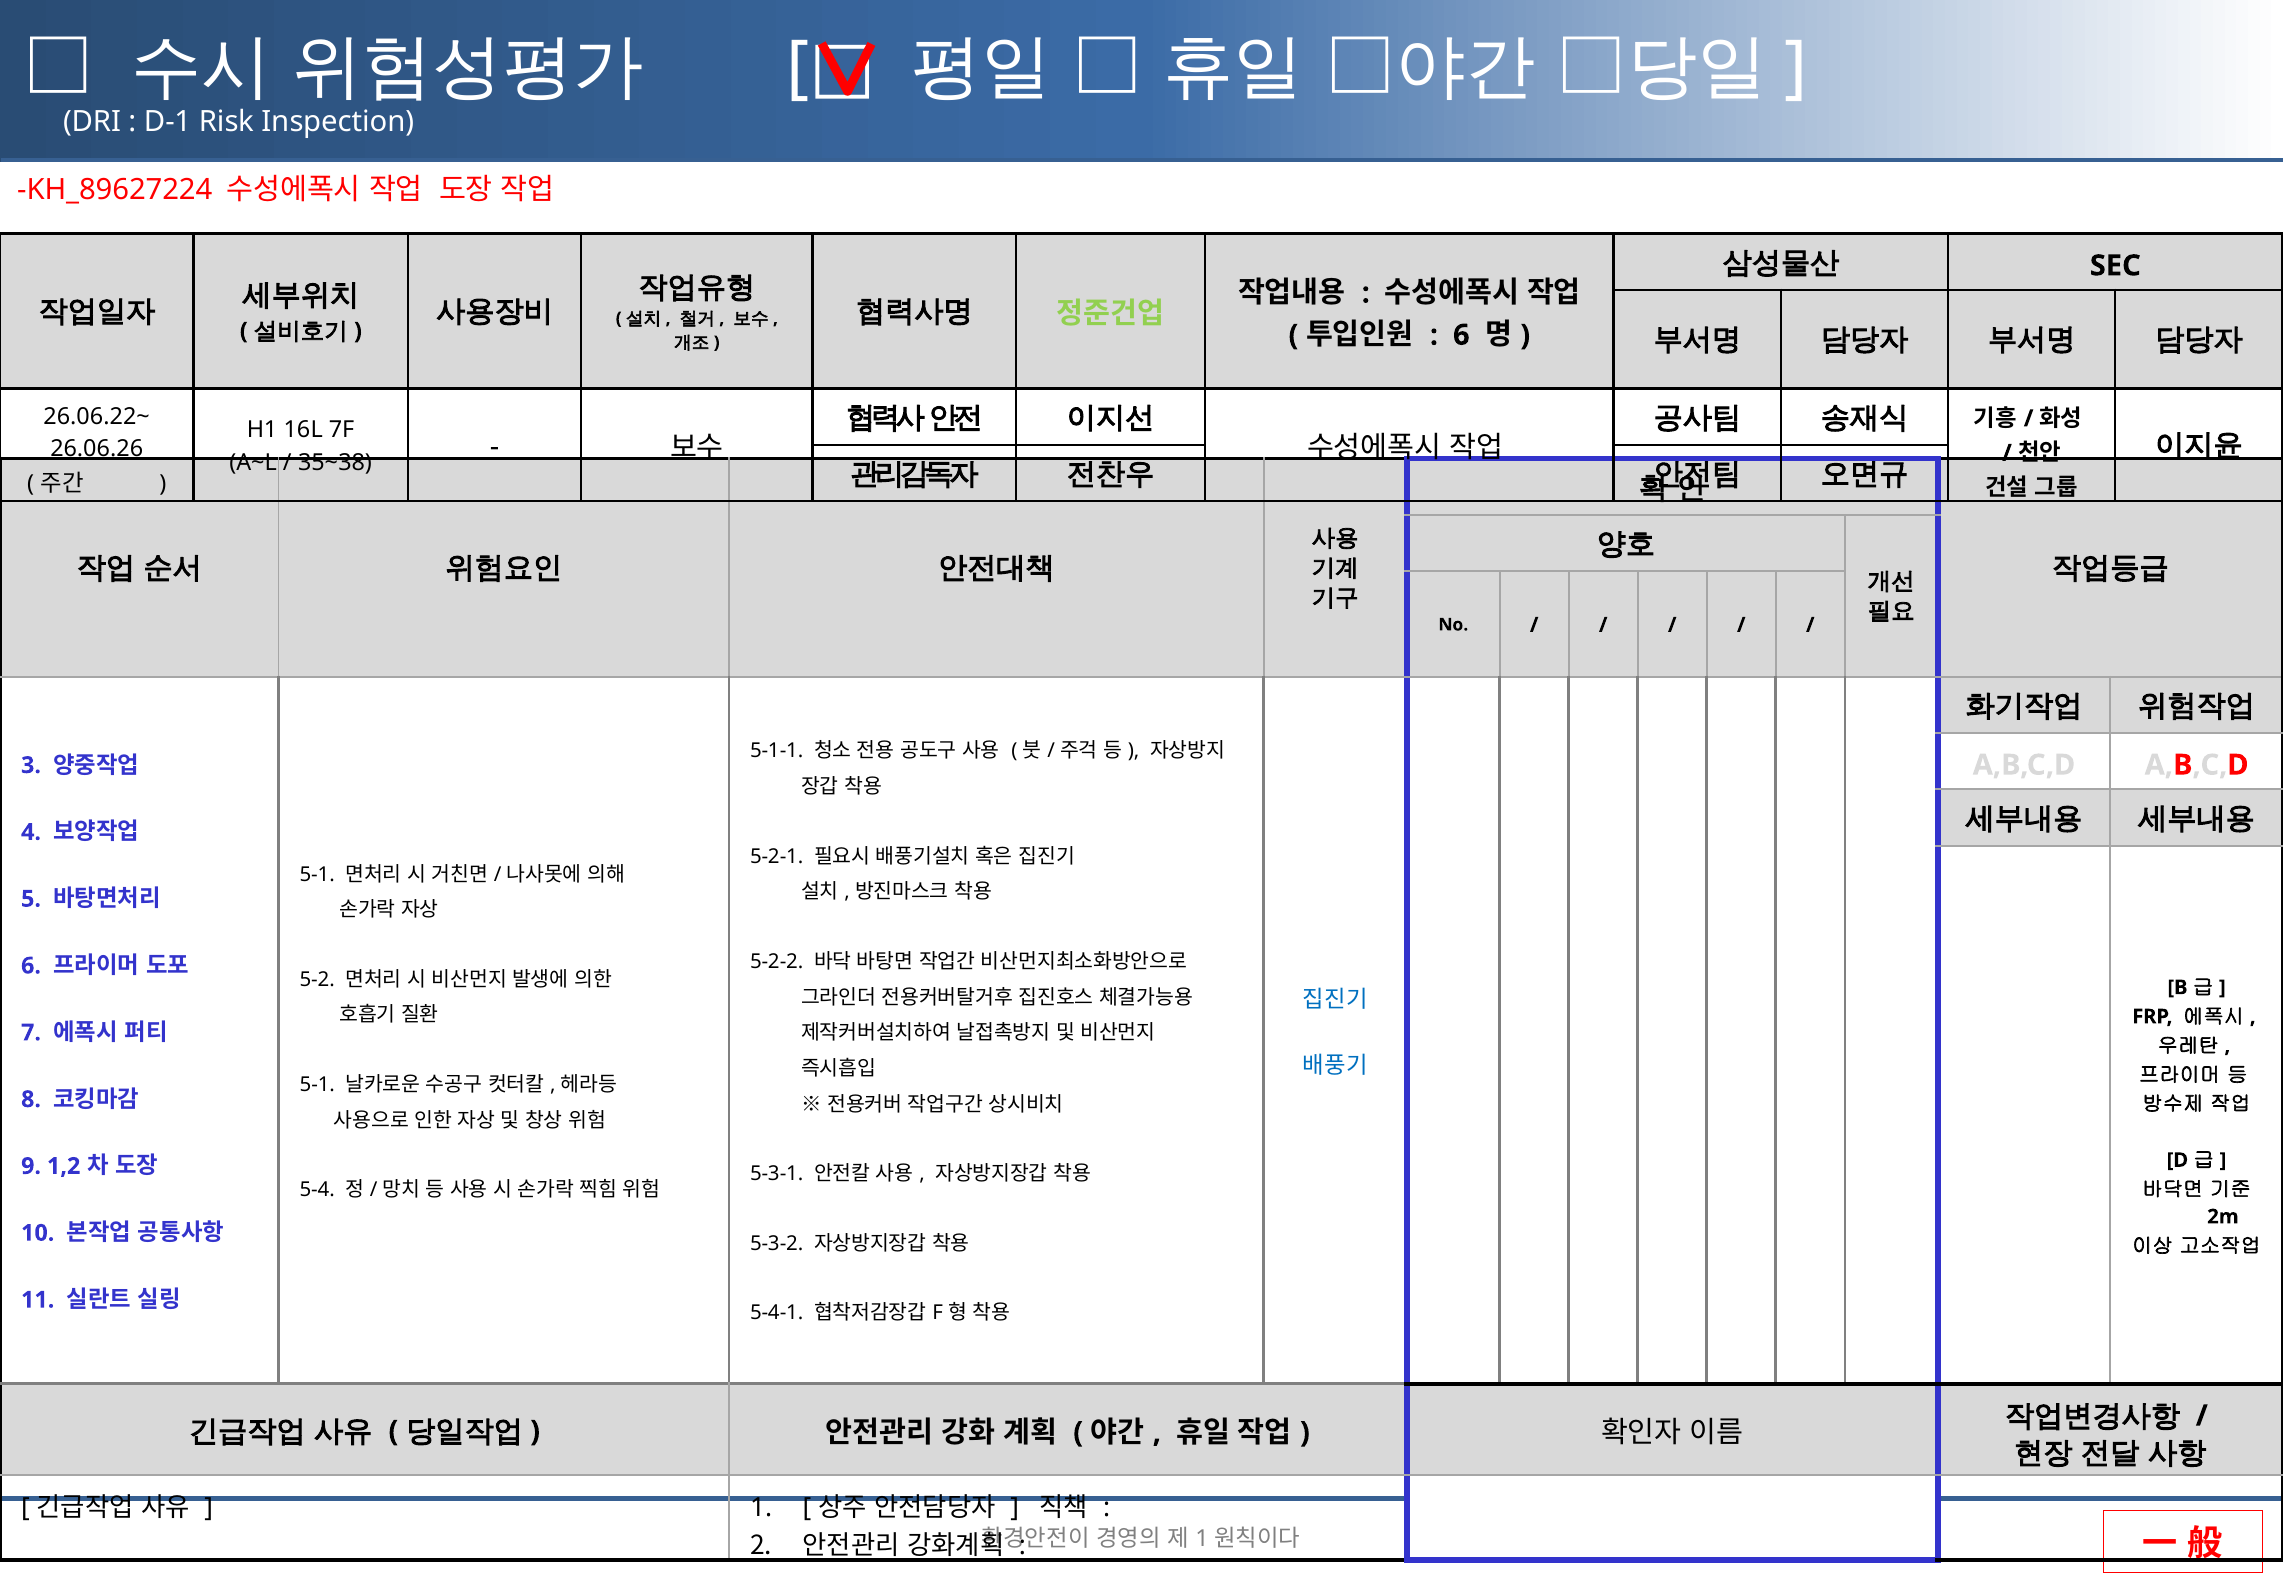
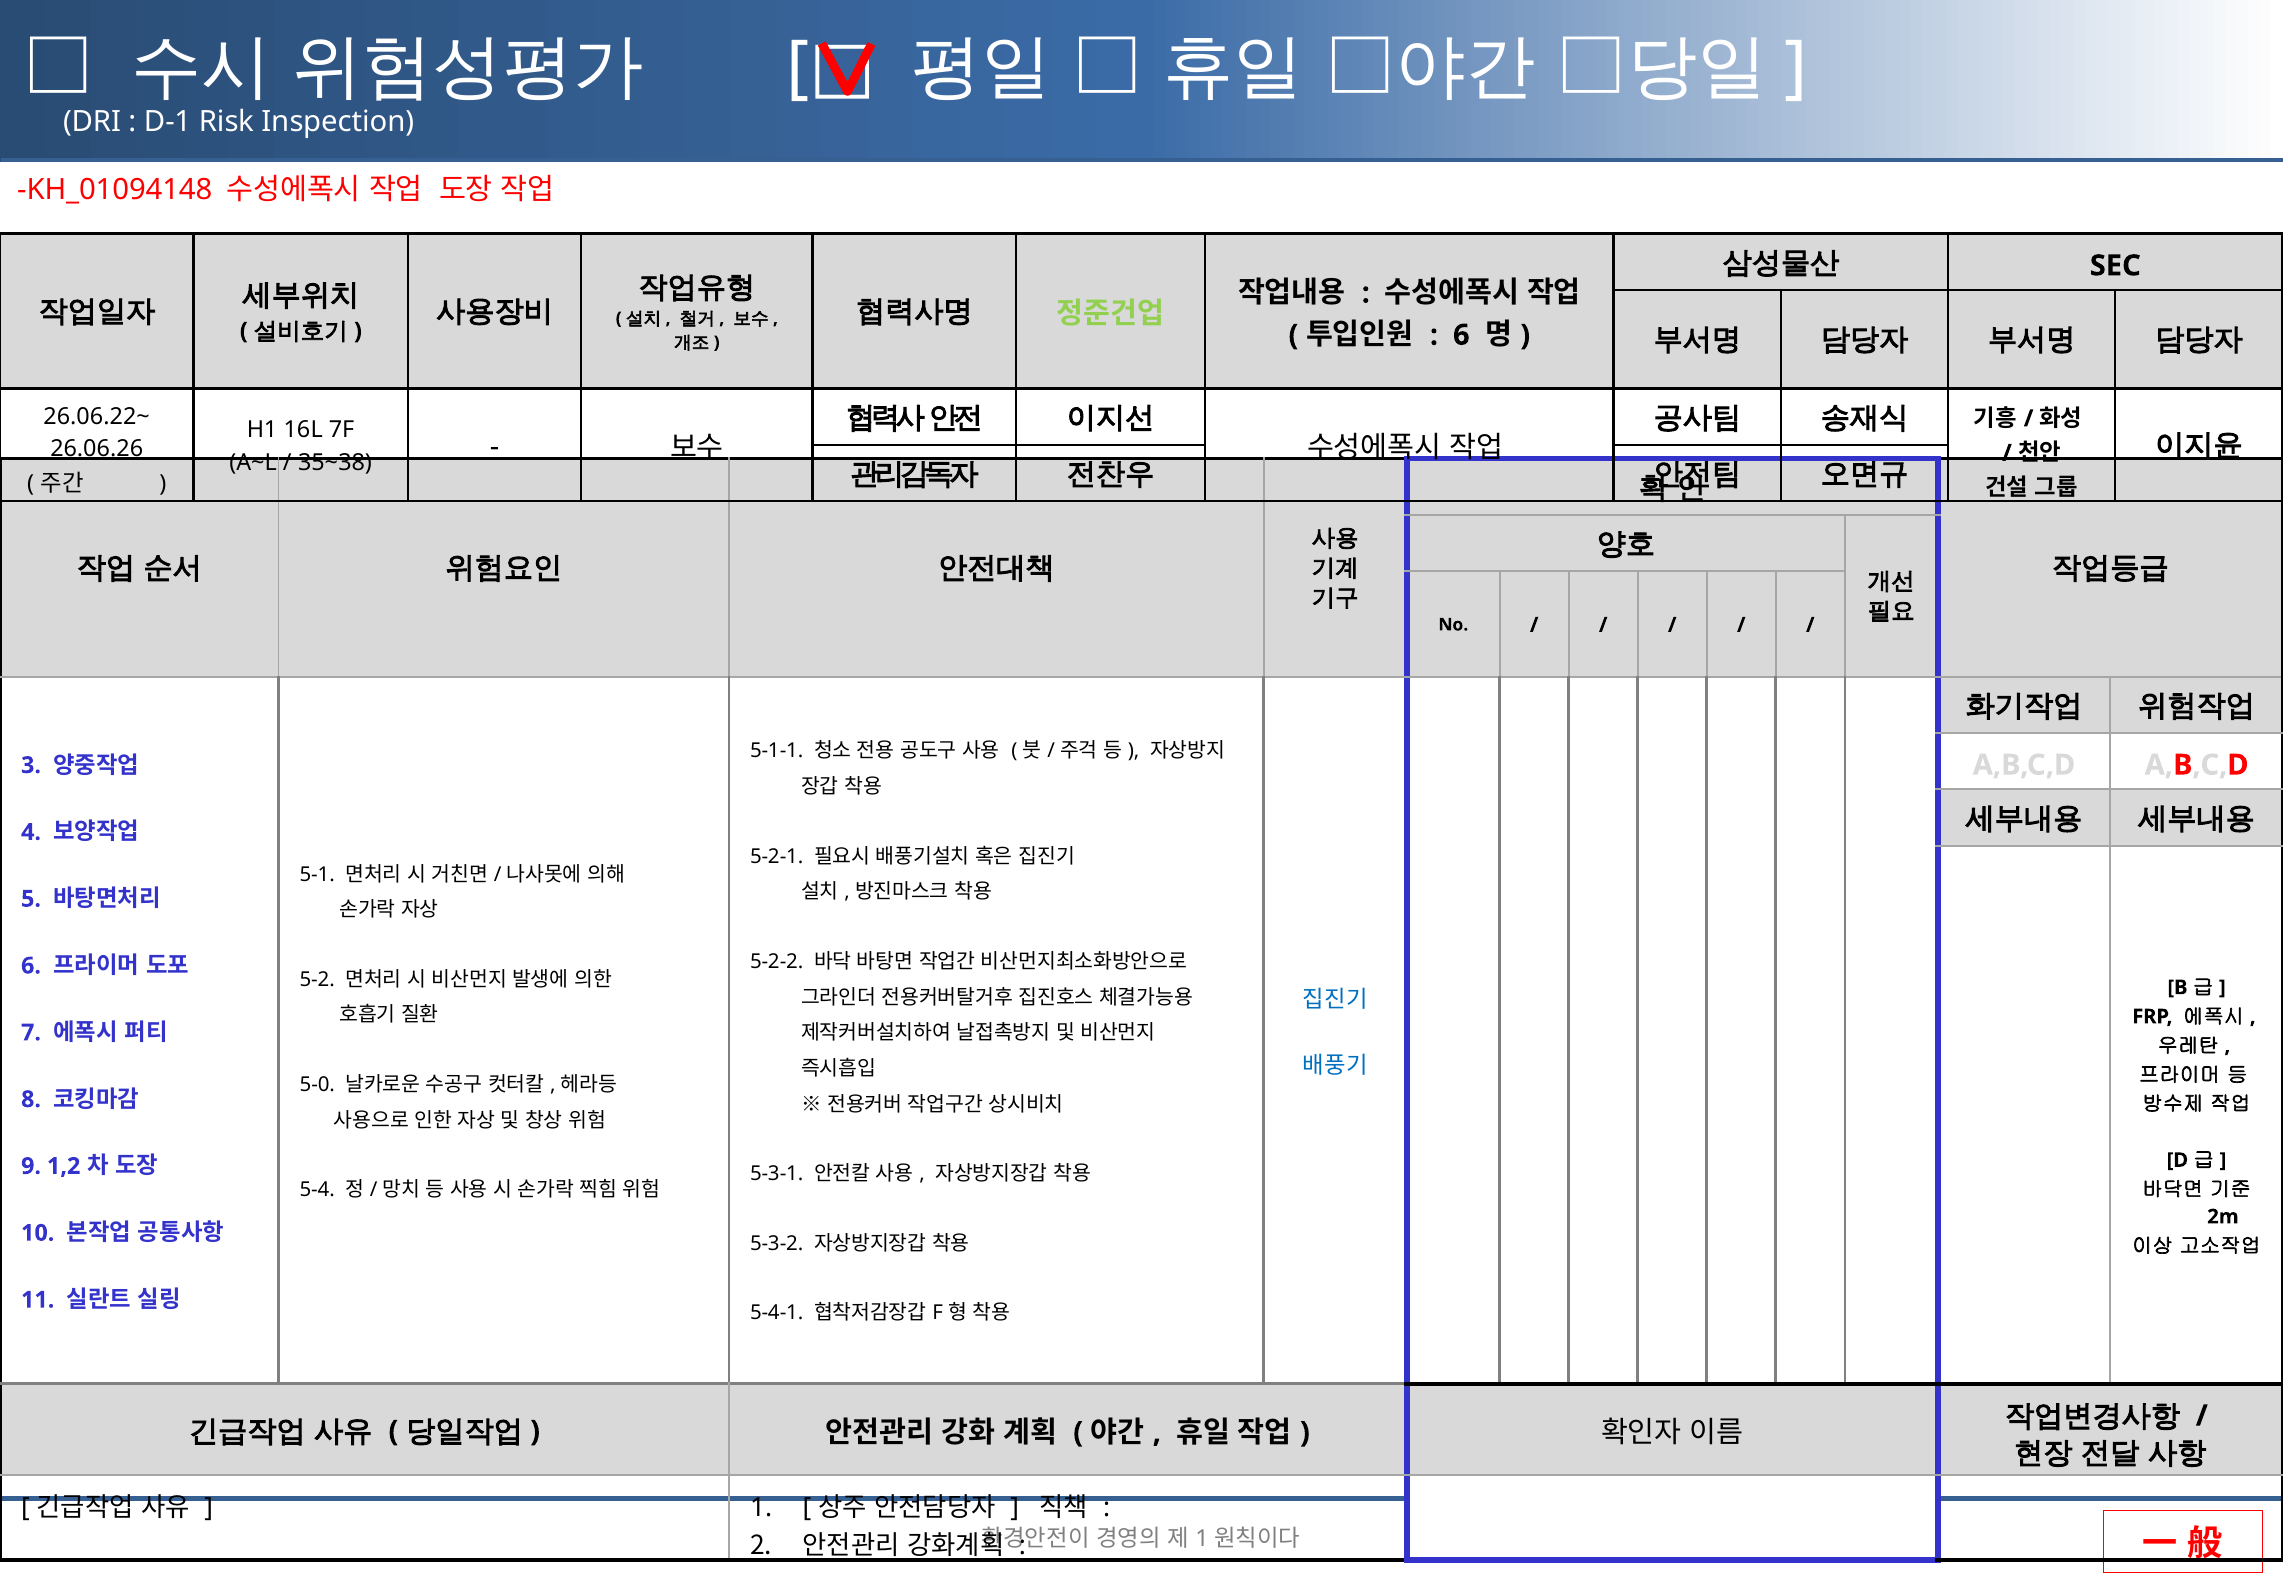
KH_89627224: KH_89627224 -> KH_01094148 (115, 190)
5-1: 5-1 -> 5-0 (317, 1084)
